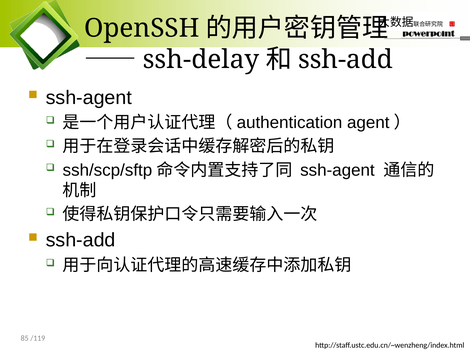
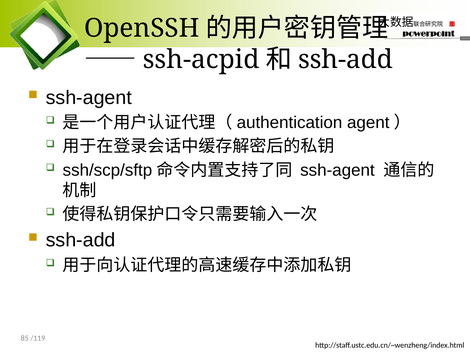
ssh-delay: ssh-delay -> ssh-acpid (201, 60)
